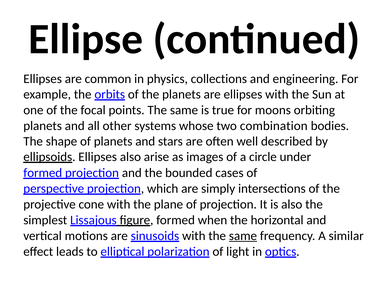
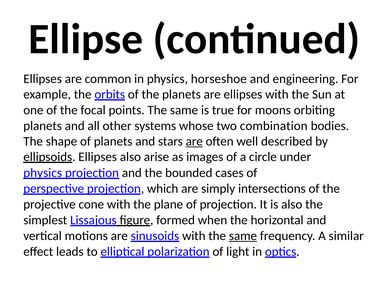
collections: collections -> horseshoe (219, 79)
are underline: none -> present (194, 141)
formed: formed -> physics (43, 173)
